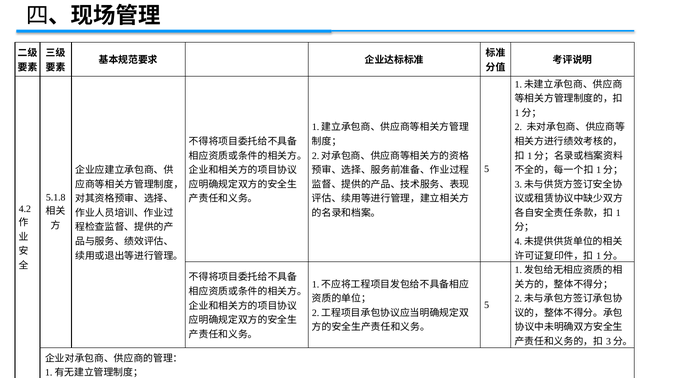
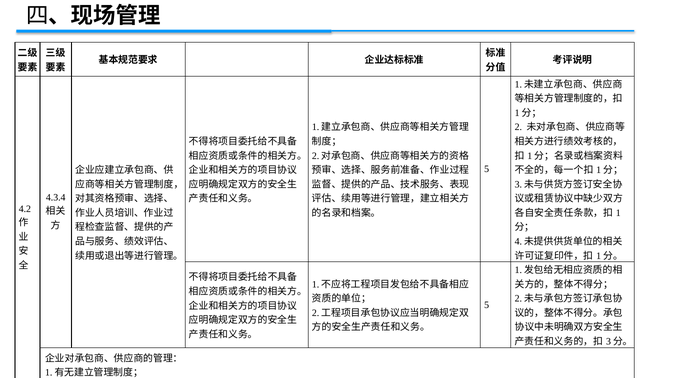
5.1.8: 5.1.8 -> 4.3.4 (56, 198)
